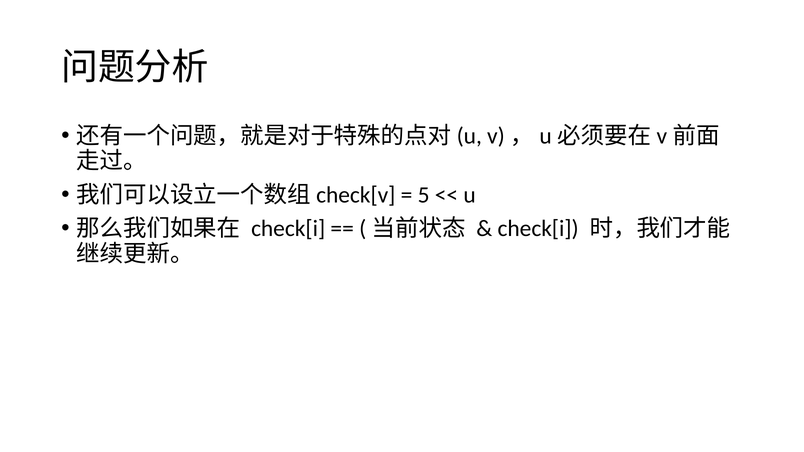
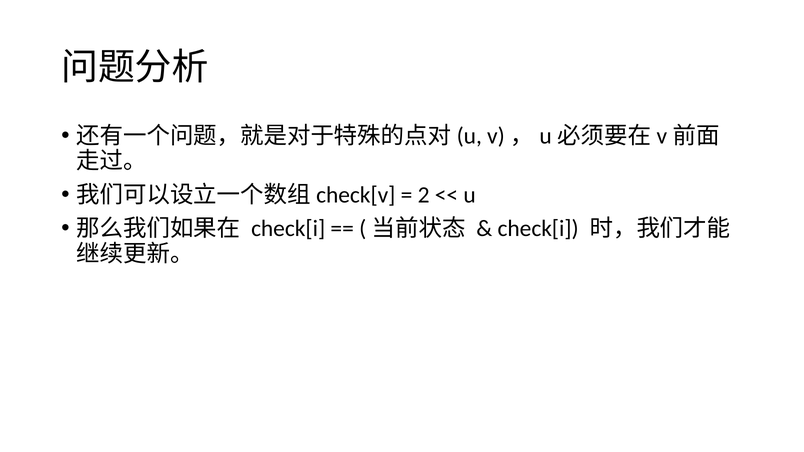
5: 5 -> 2 (424, 195)
